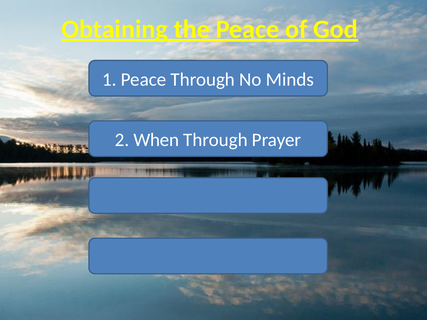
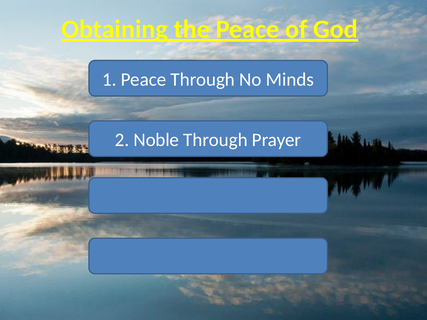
When: When -> Noble (156, 140)
